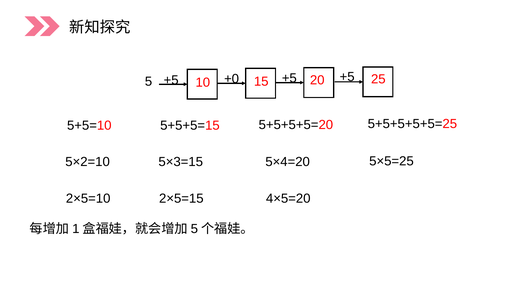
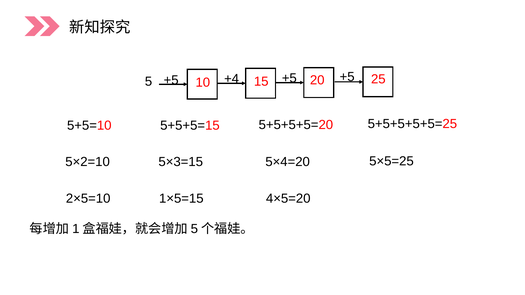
+0: +0 -> +4 (232, 79)
2×5=15: 2×5=15 -> 1×5=15 (181, 199)
